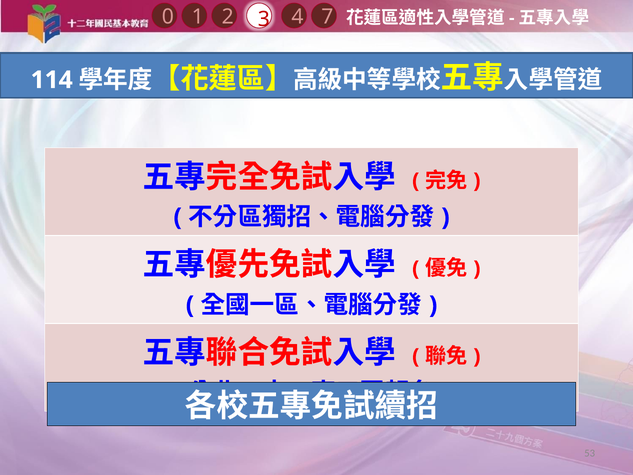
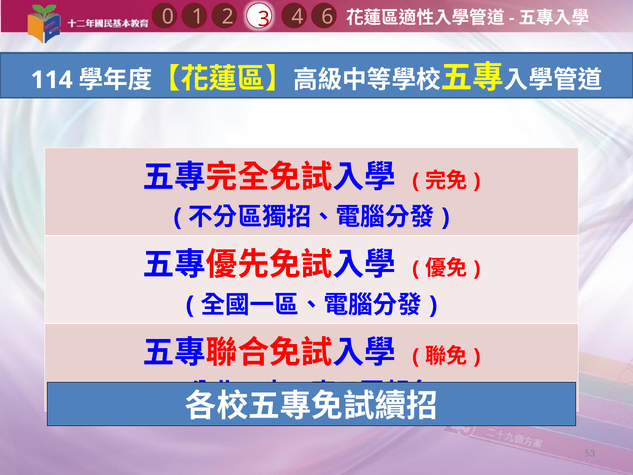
7: 7 -> 6 (327, 17)
